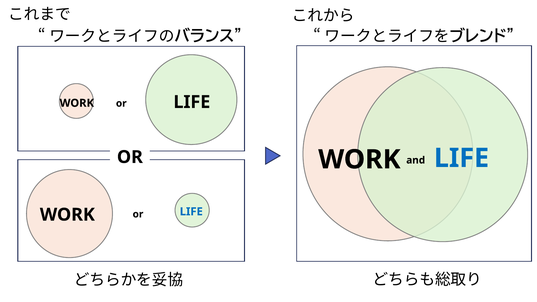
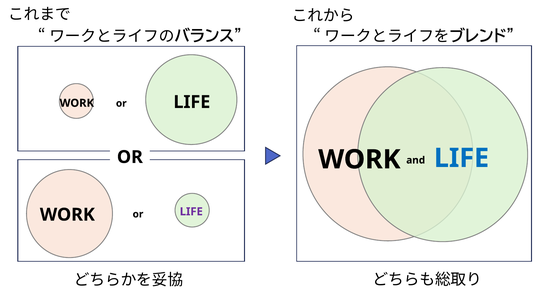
LIFE colour: blue -> purple (191, 212)
